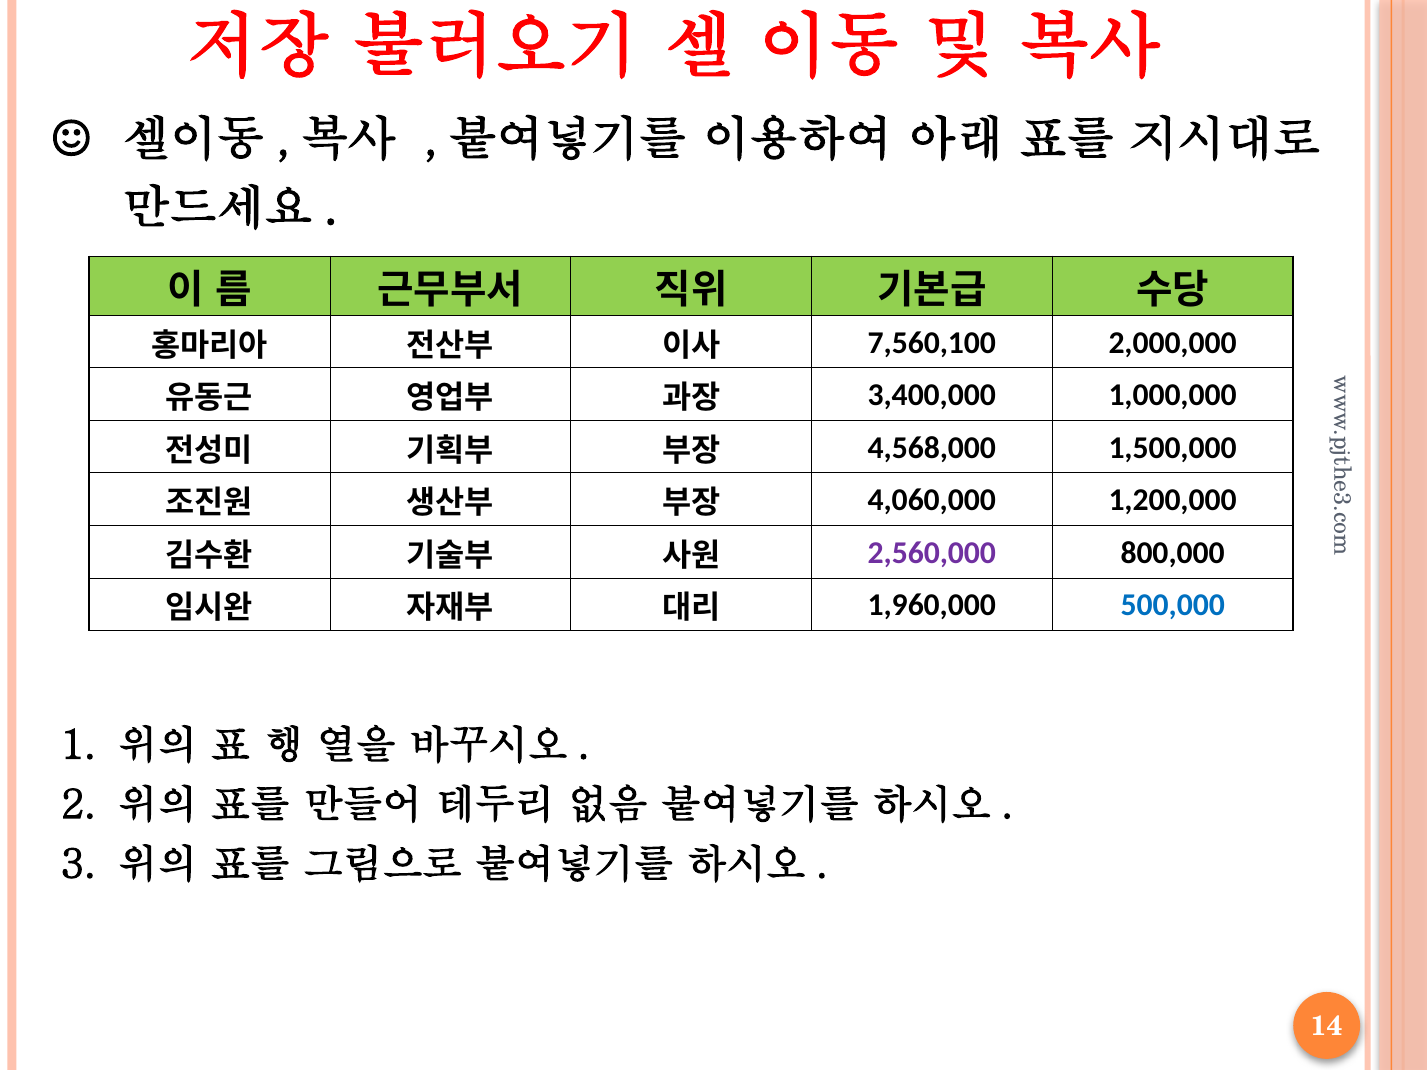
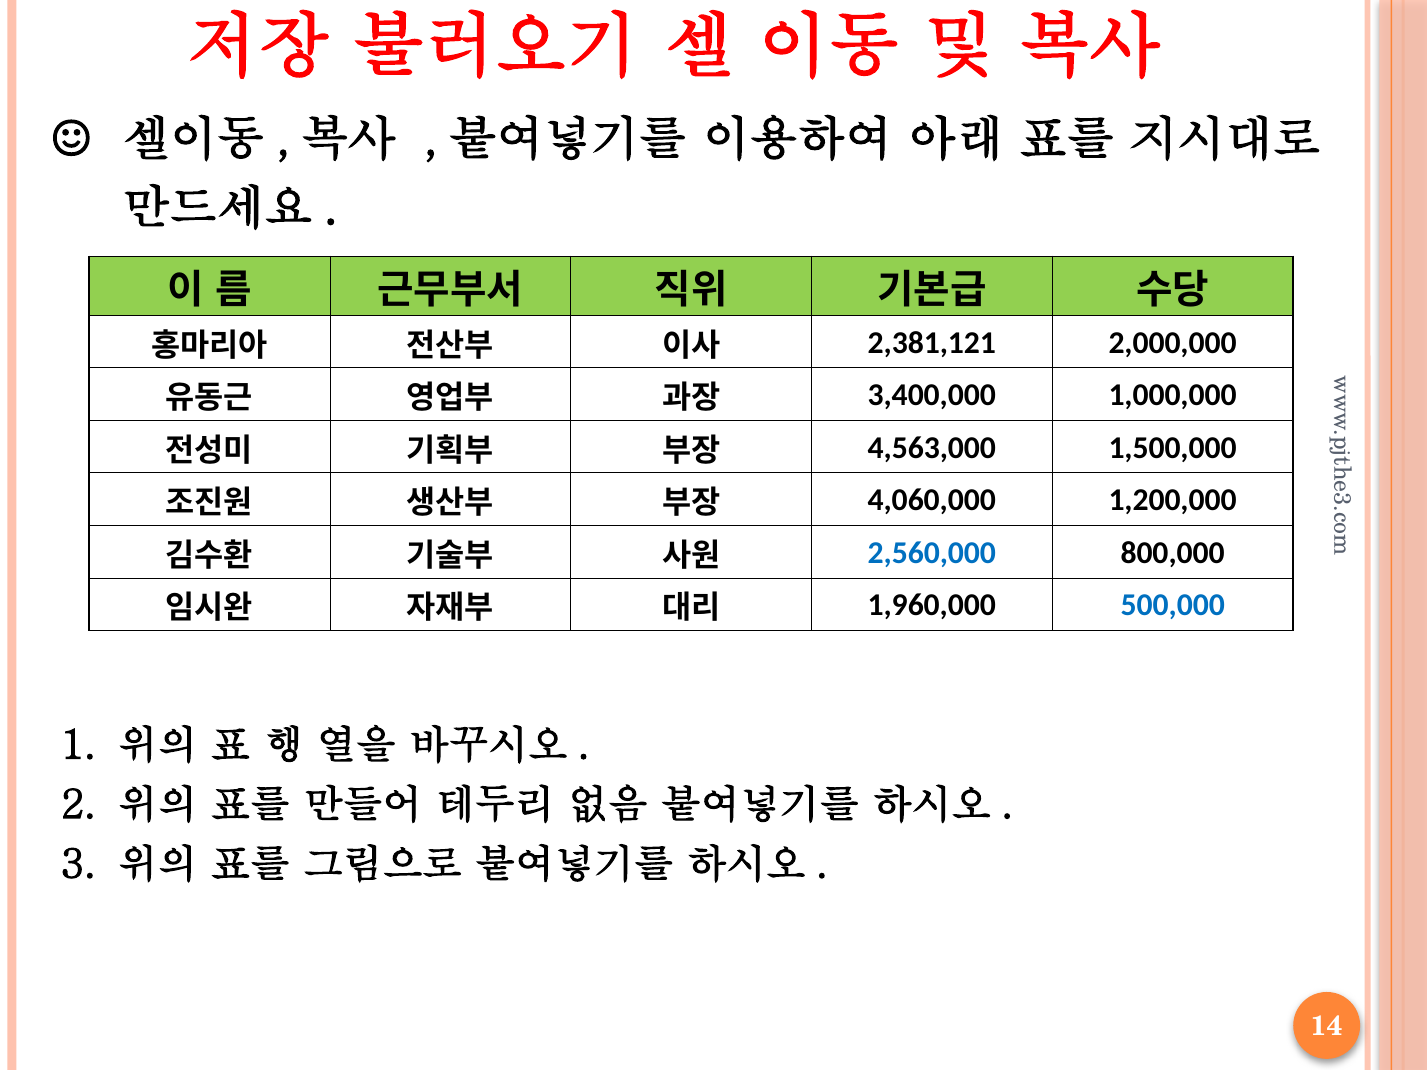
7,560,100: 7,560,100 -> 2,381,121 (932, 343)
4,568,000: 4,568,000 -> 4,563,000 (932, 448)
2,560,000 colour: purple -> blue (932, 553)
